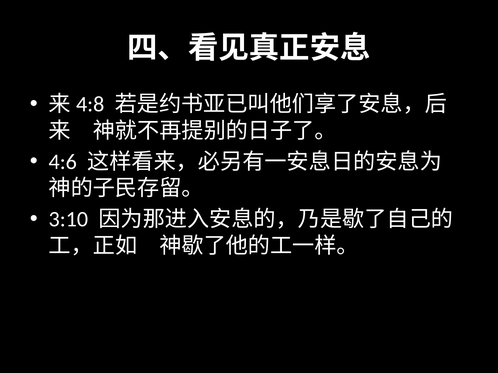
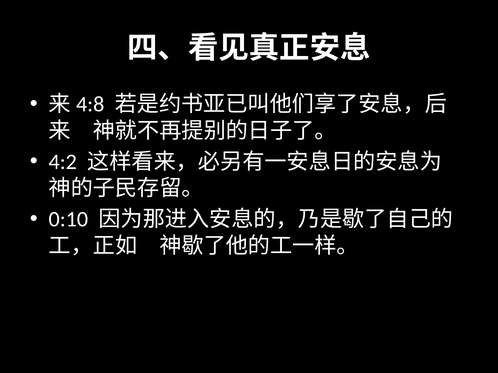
4:6: 4:6 -> 4:2 (63, 162)
3:10: 3:10 -> 0:10 (68, 220)
